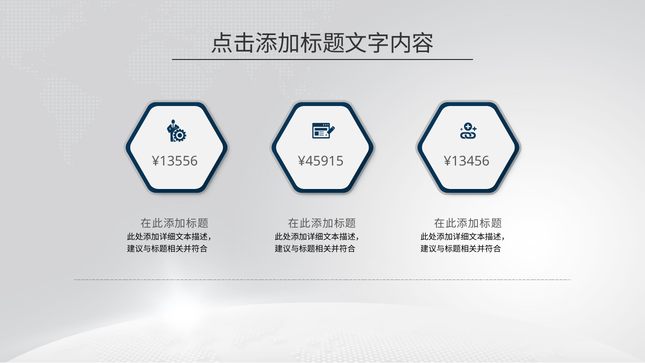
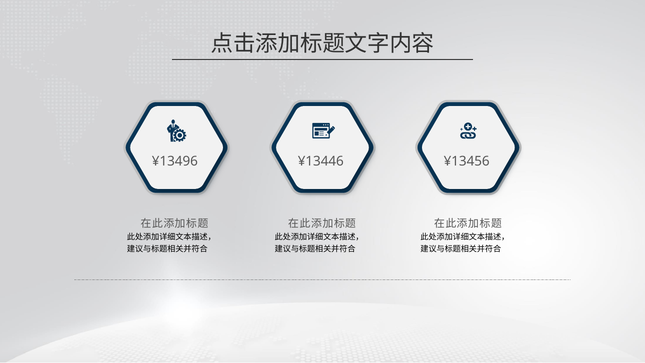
¥13556: ¥13556 -> ¥13496 (175, 161)
¥45915: ¥45915 -> ¥13446 (321, 161)
